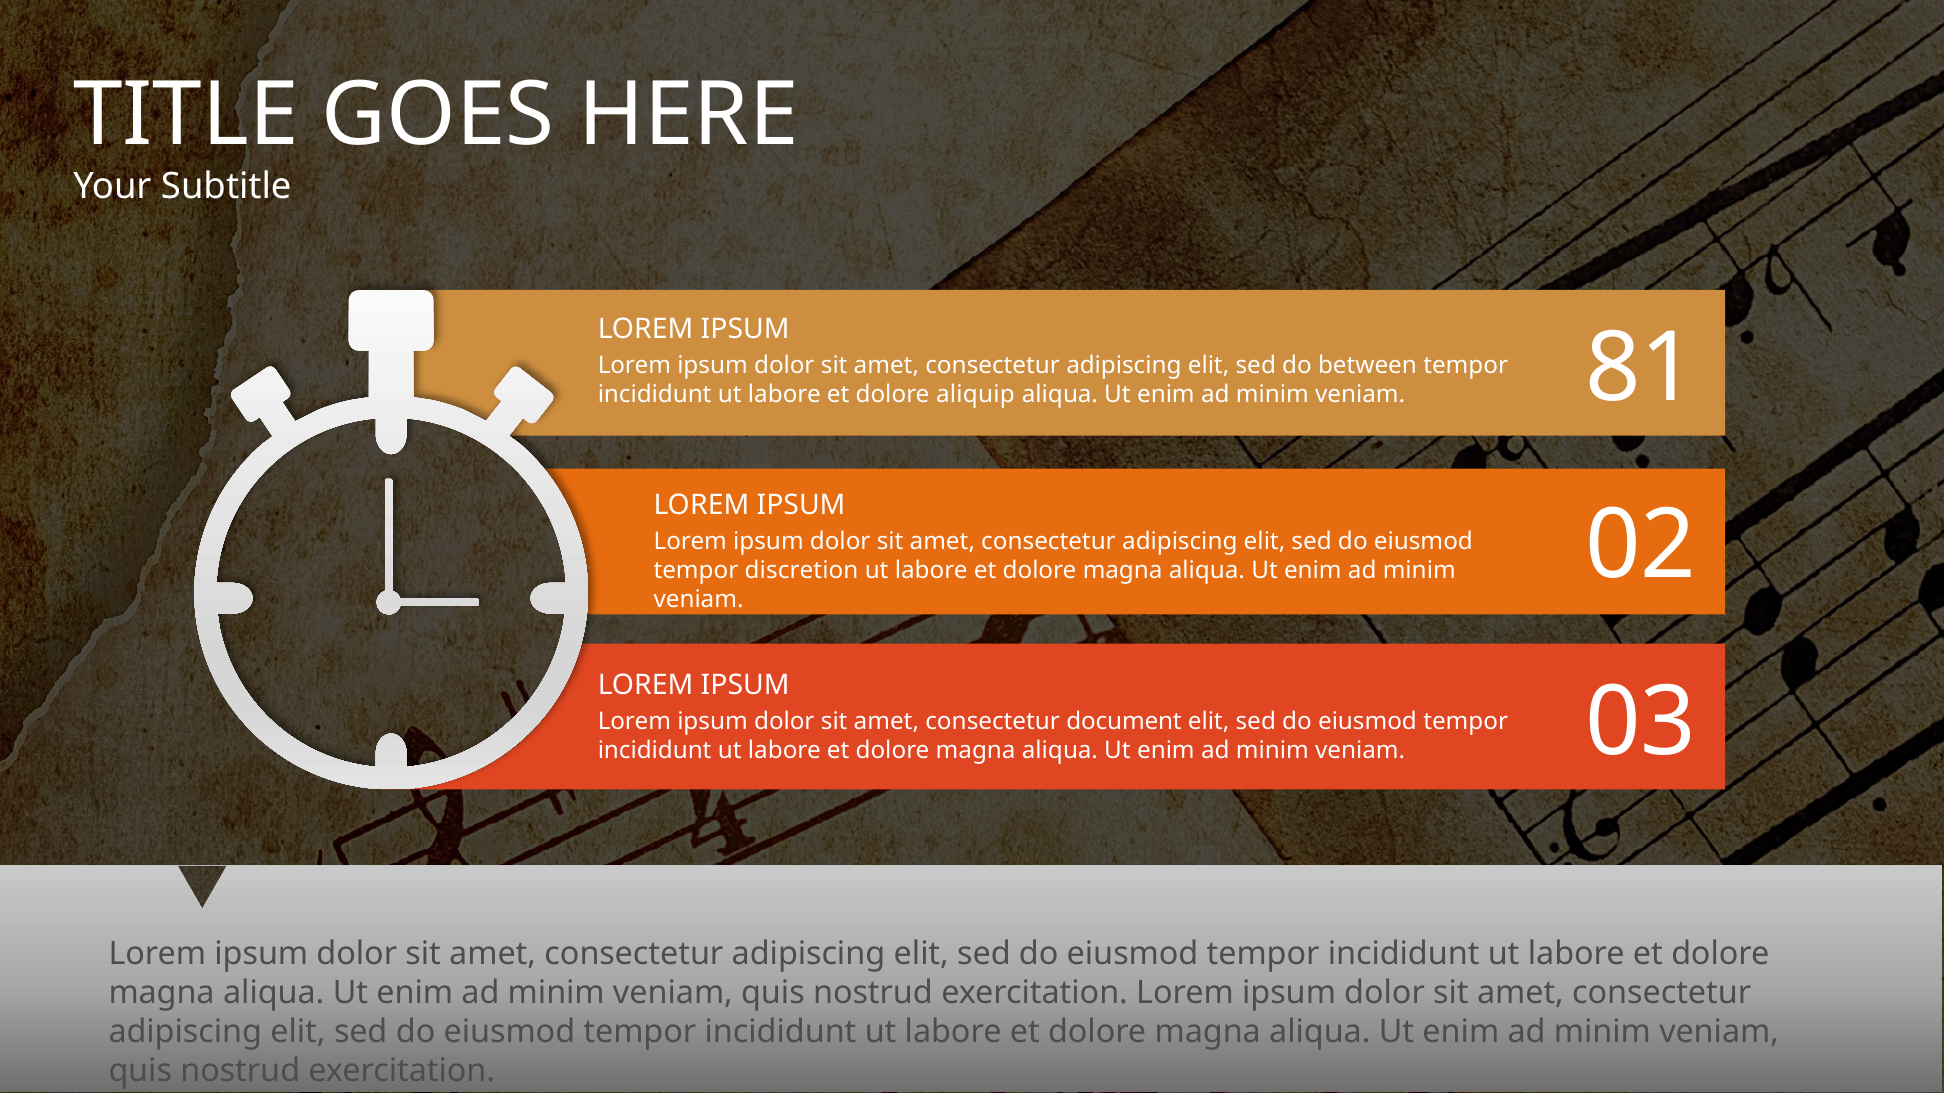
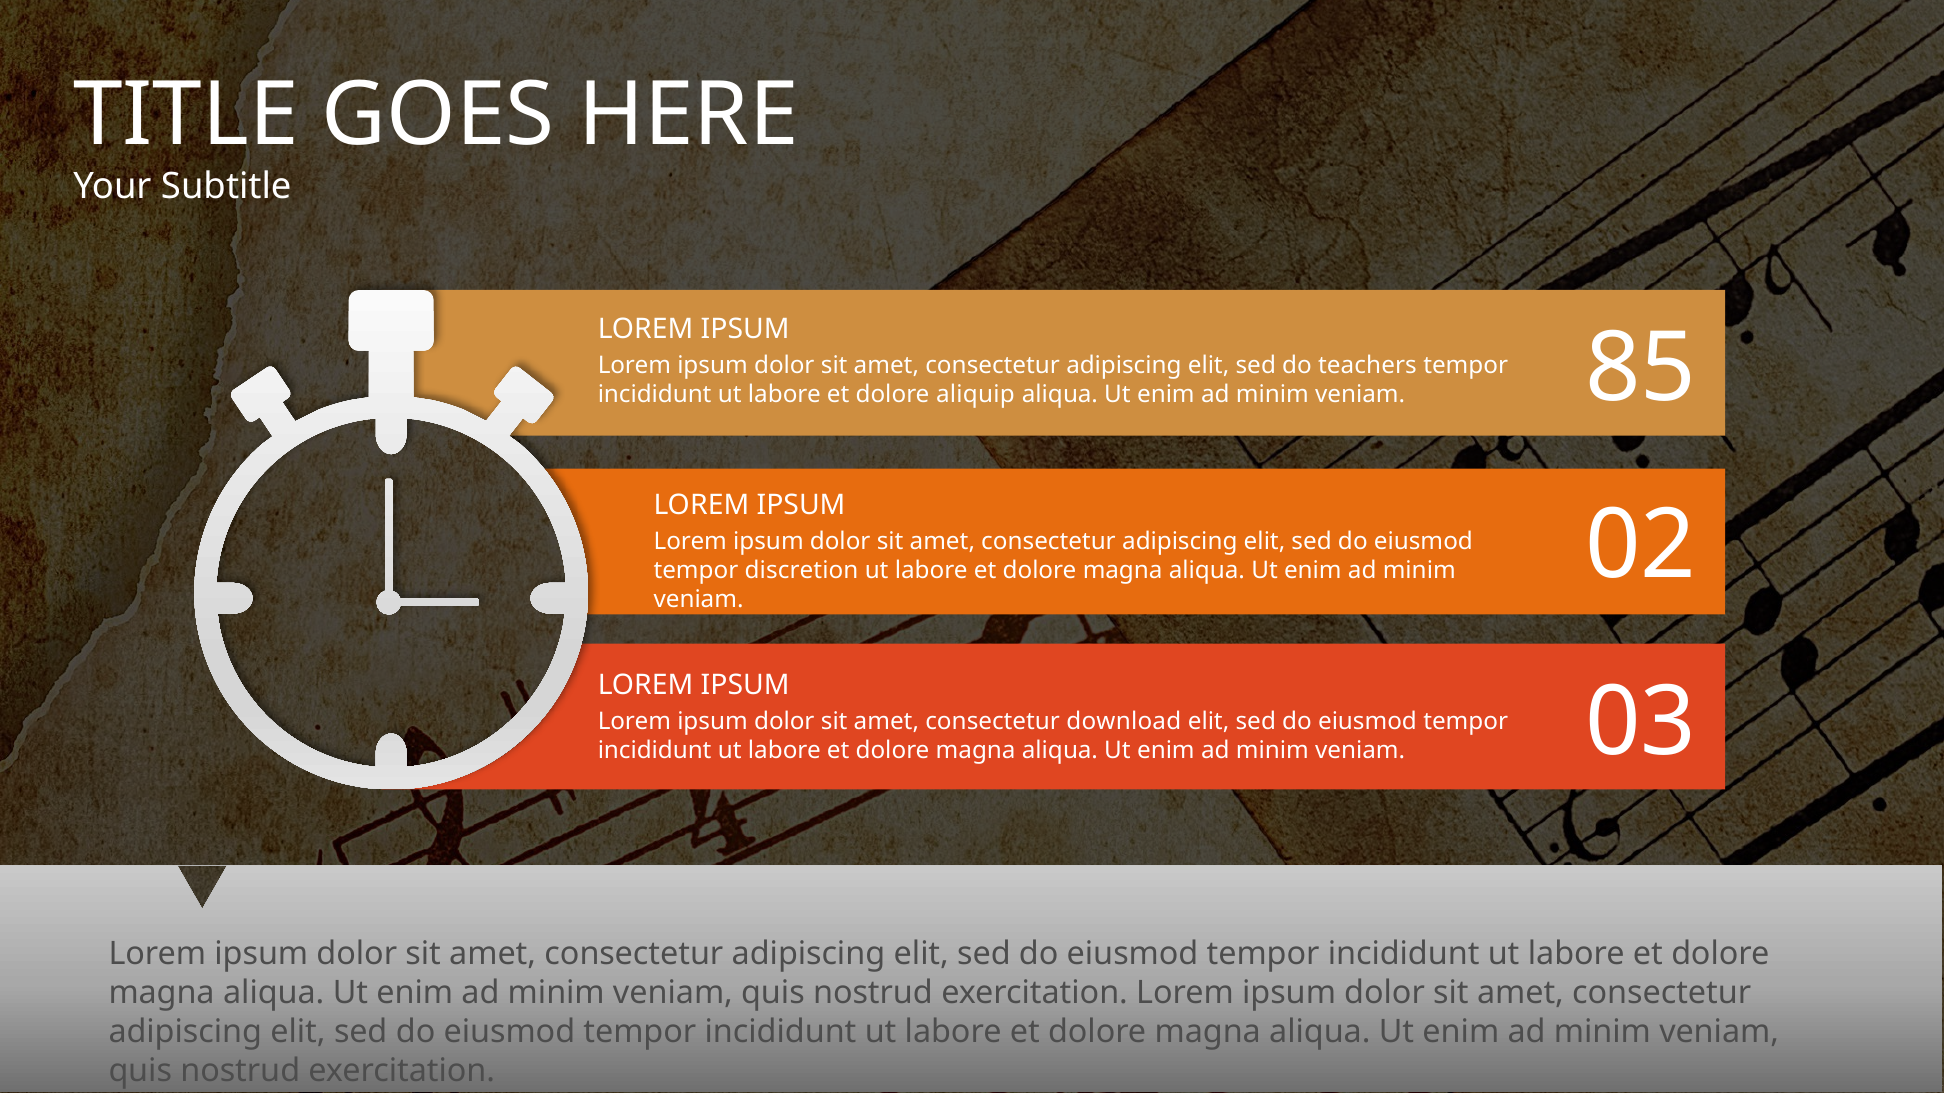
between: between -> teachers (1367, 366)
81: 81 -> 85 (1641, 369)
document: document -> download (1124, 722)
